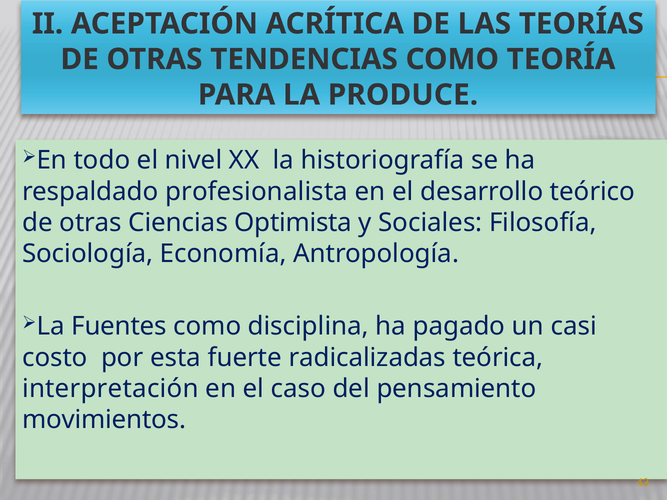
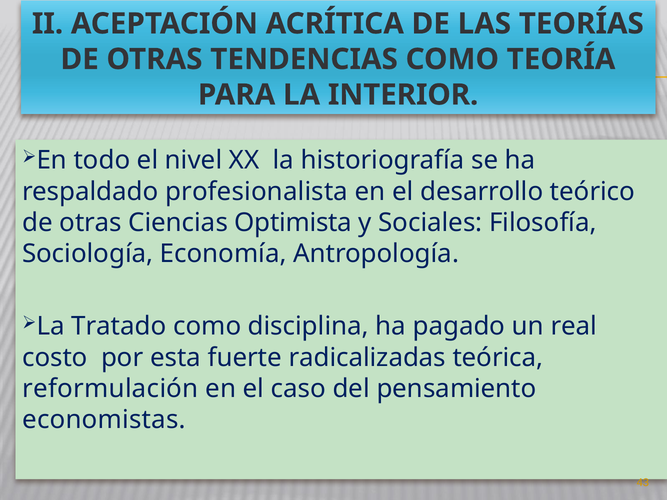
PRODUCE: PRODUCE -> INTERIOR (403, 95)
Fuentes: Fuentes -> Tratado (119, 327)
casi: casi -> real (574, 327)
interpretación: interpretación -> reformulación (110, 389)
movimientos: movimientos -> economistas (104, 420)
